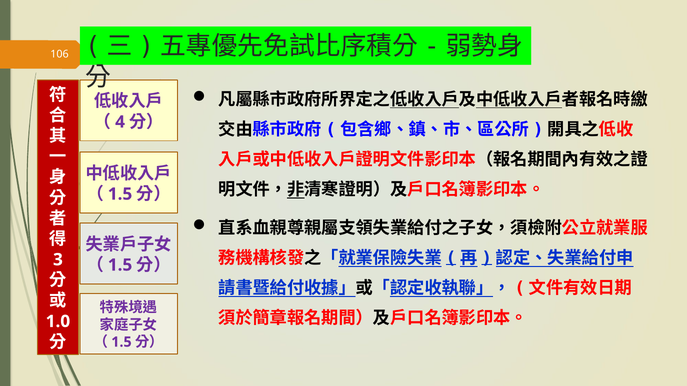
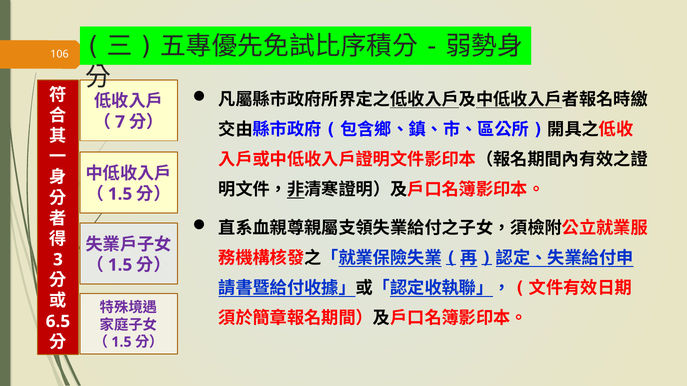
4: 4 -> 7 (120, 122)
1.0: 1.0 -> 6.5 (58, 322)
